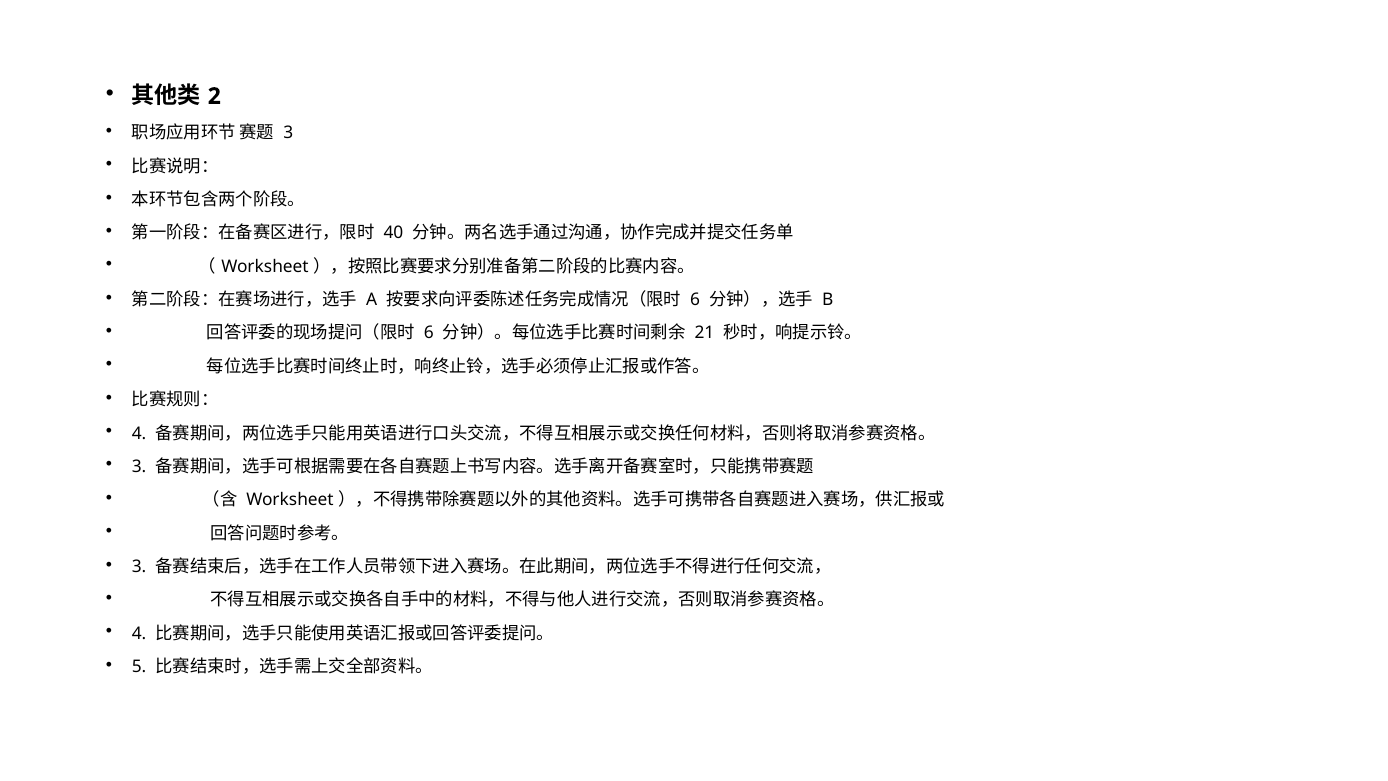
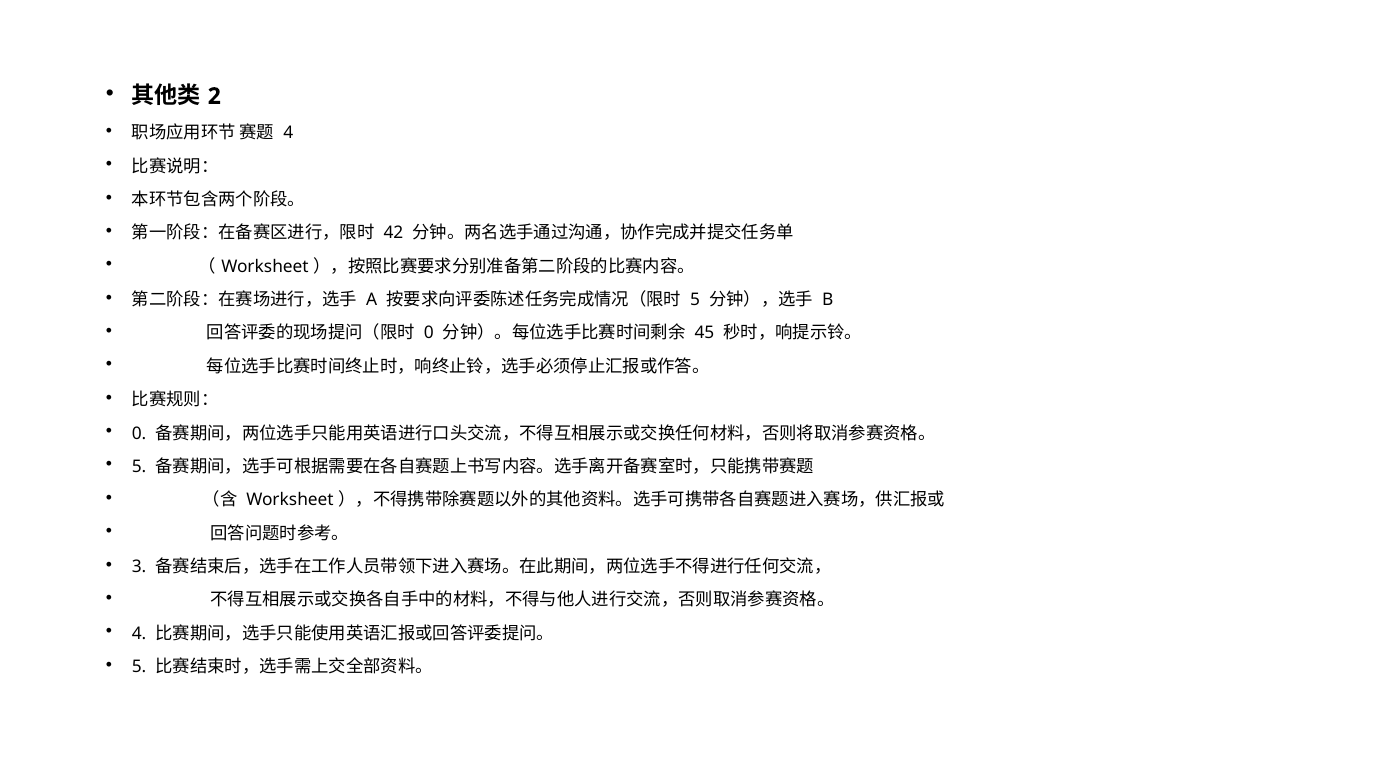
3: 3 -> 4 (288, 133)
40: 40 -> 42 (393, 233)
6: 6 -> 5 (695, 300)
6: 6 -> 0 (429, 333)
21: 21 -> 45 (704, 333)
4: 4 -> 0 (139, 433)
3: 3 -> 5 (139, 466)
